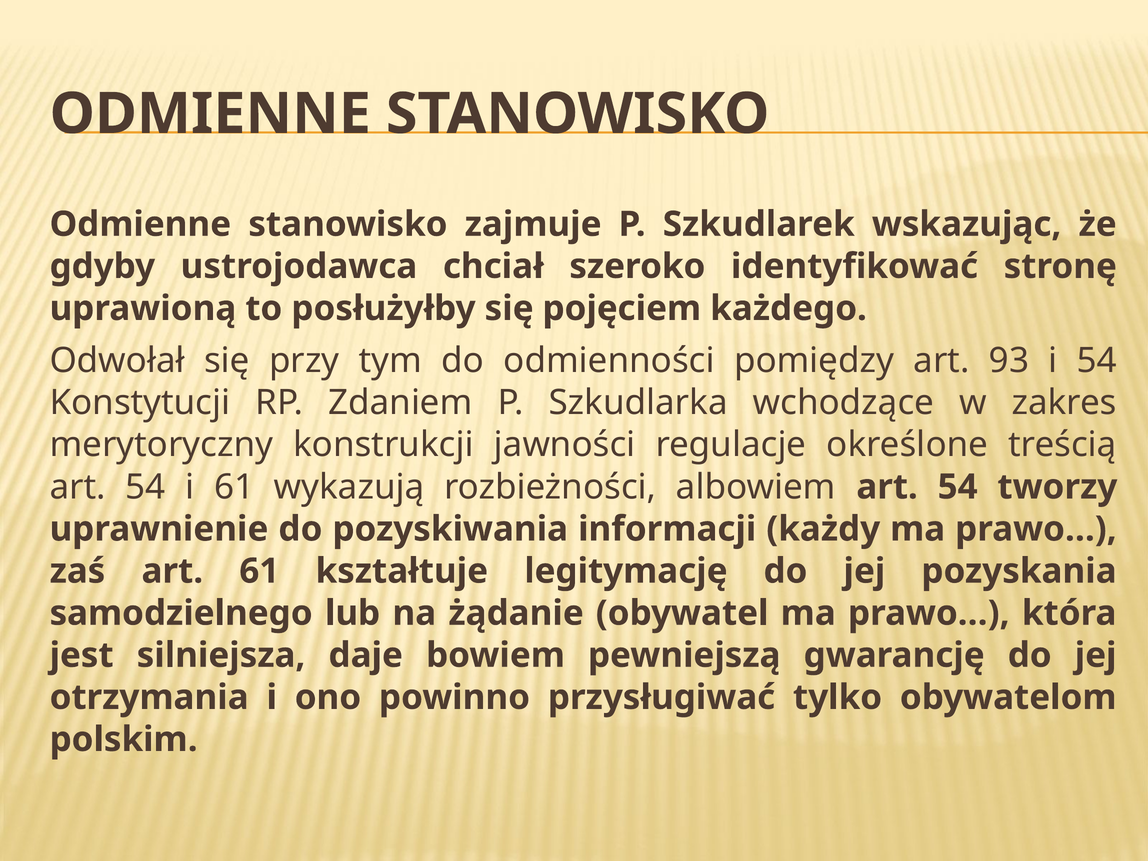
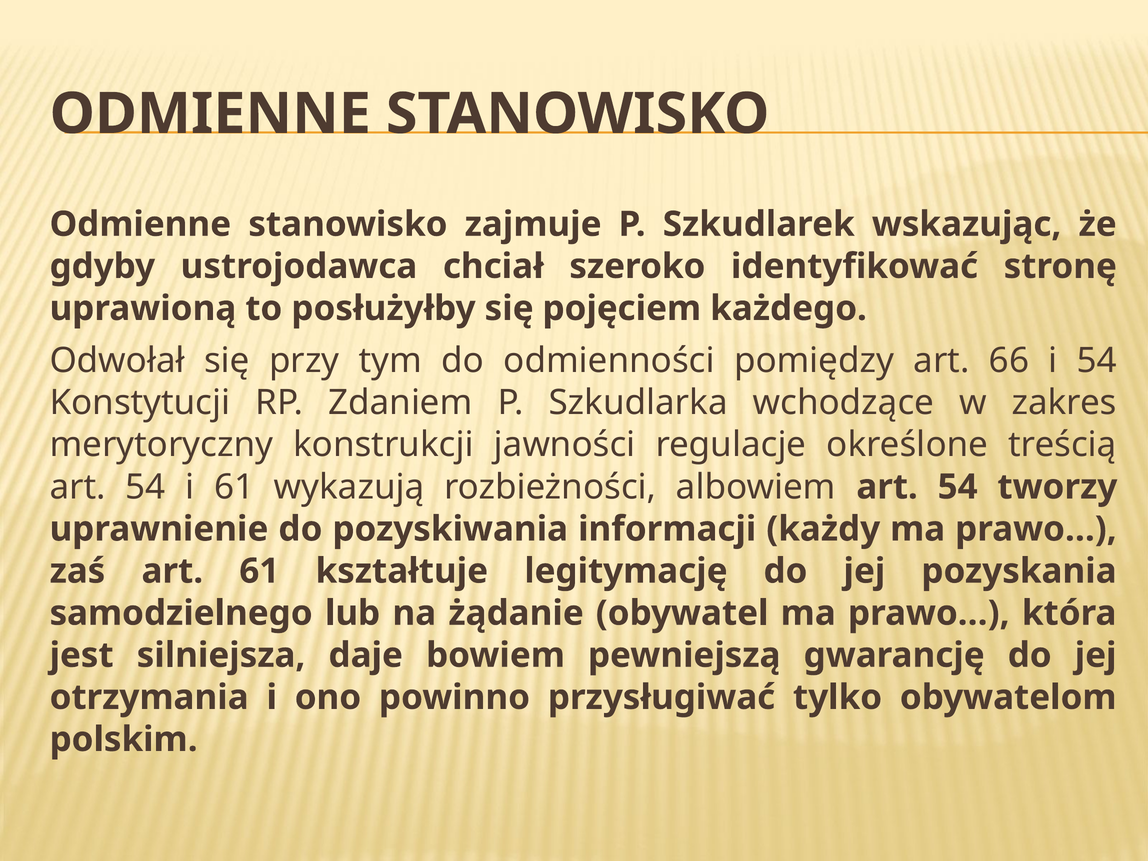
93: 93 -> 66 (1009, 361)
